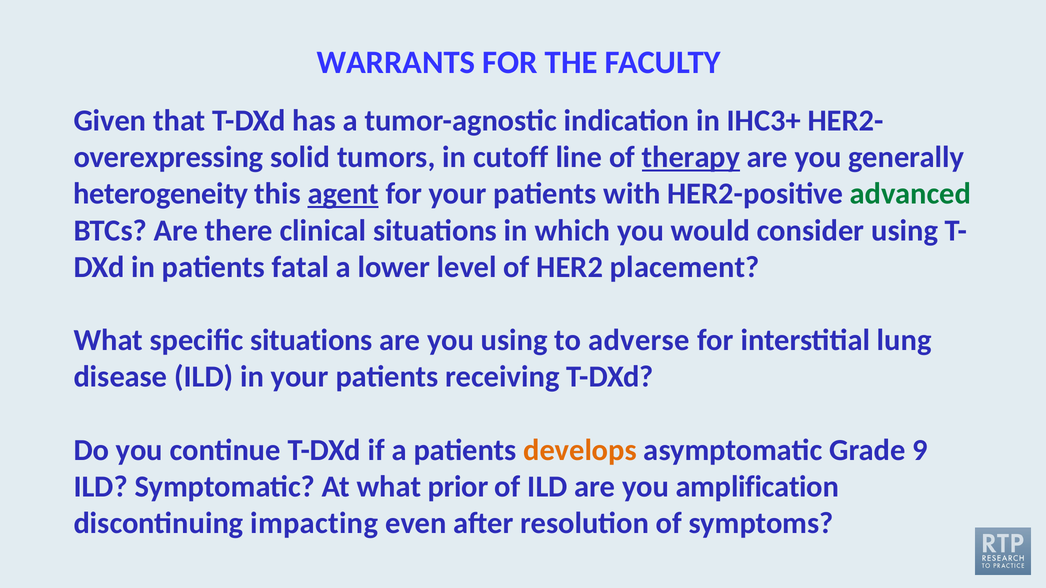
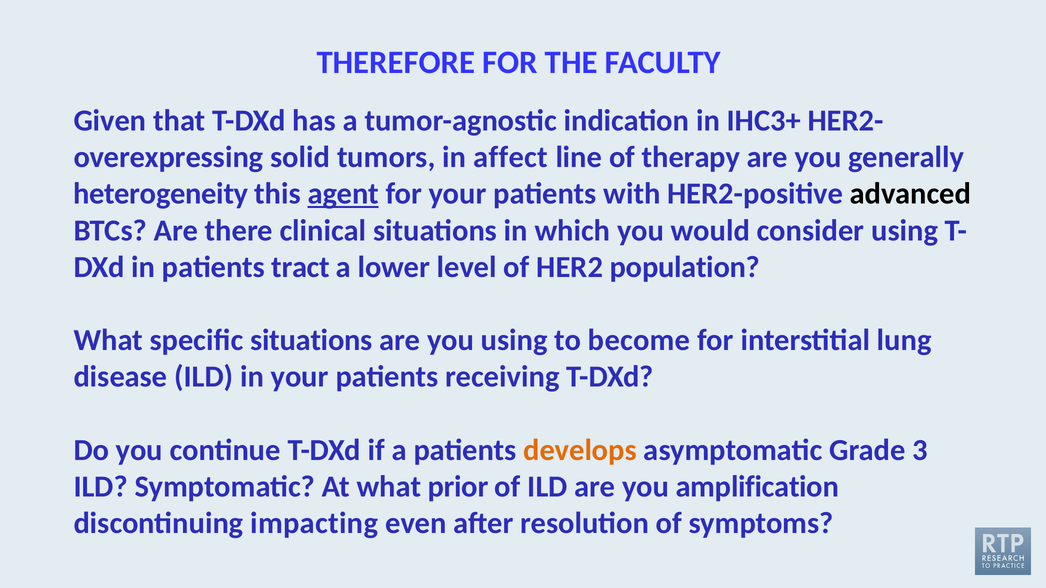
WARRANTS: WARRANTS -> THEREFORE (396, 62)
cutoff: cutoff -> affect (511, 157)
therapy underline: present -> none (691, 157)
advanced colour: green -> black (910, 194)
fatal: fatal -> tract (301, 267)
placement: placement -> population (685, 267)
adverse: adverse -> become (639, 341)
9: 9 -> 3 (920, 450)
